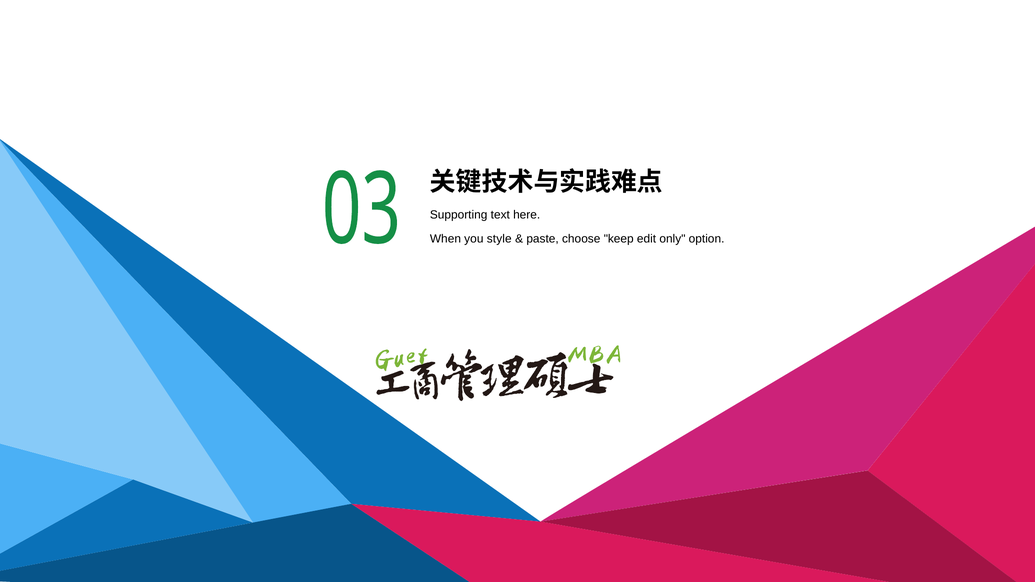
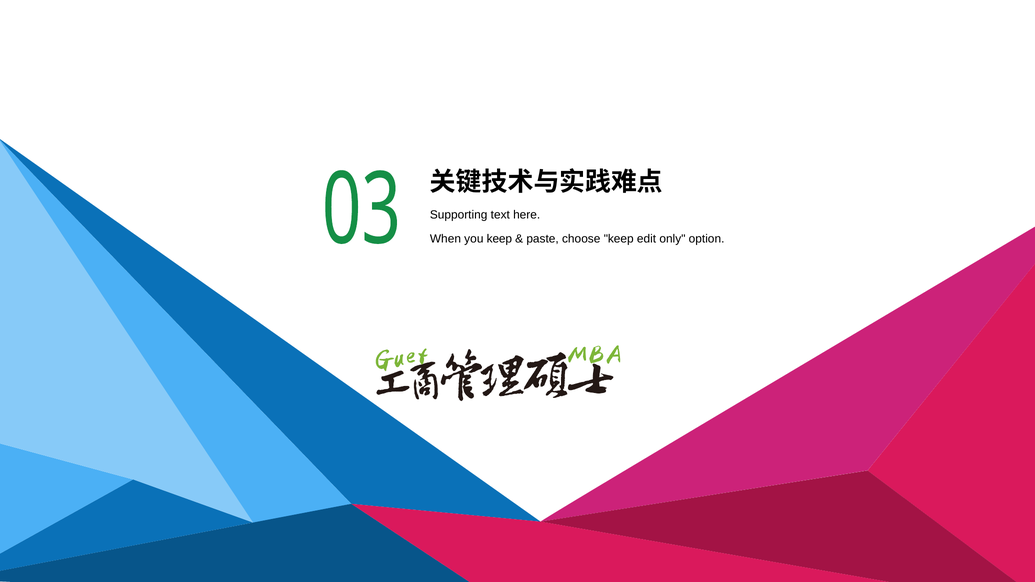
you style: style -> keep (499, 239)
